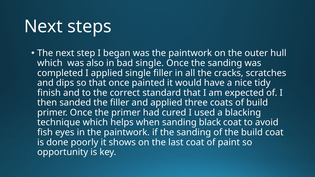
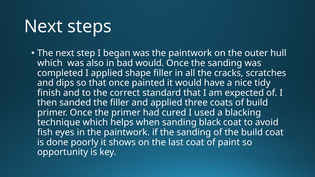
bad single: single -> would (150, 63)
applied single: single -> shape (138, 73)
